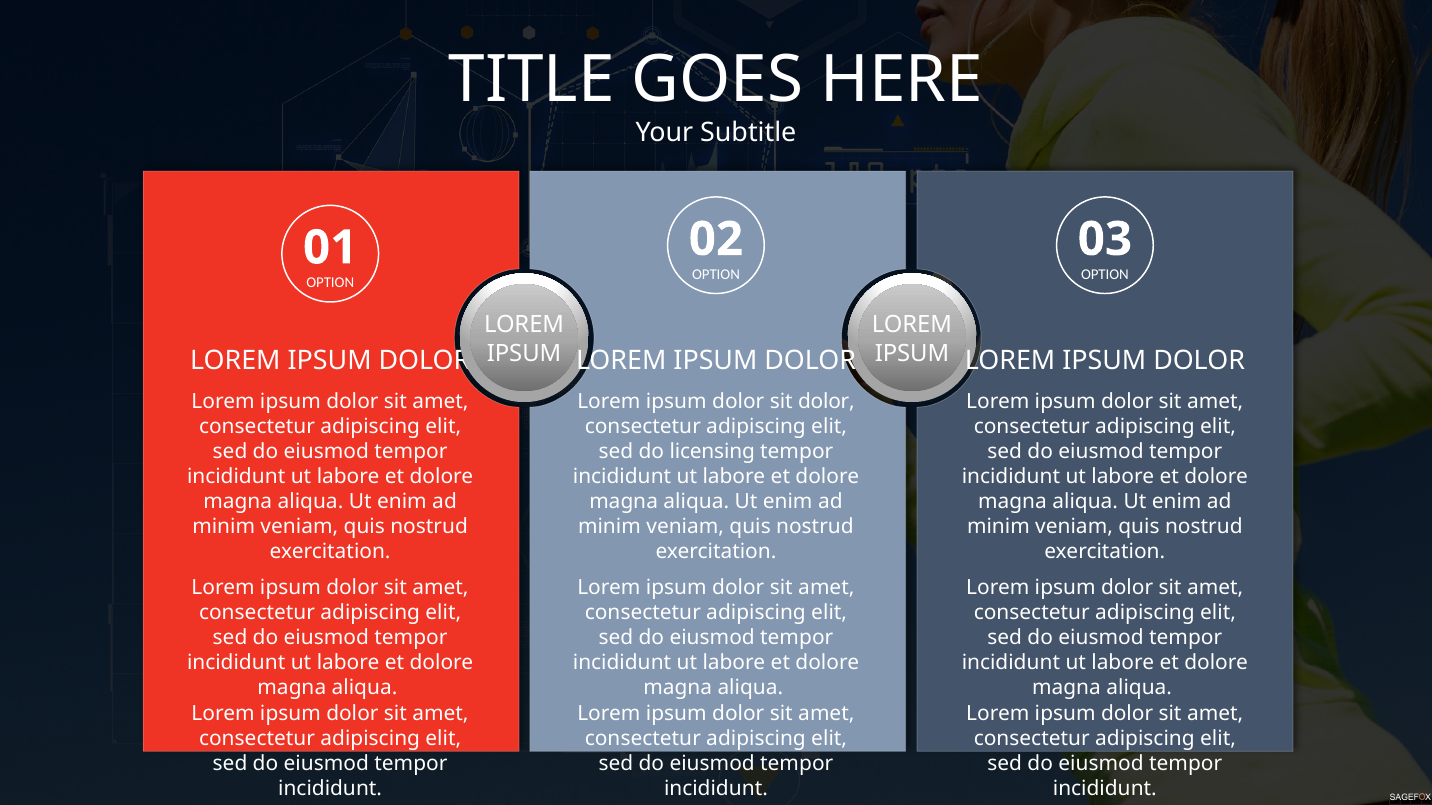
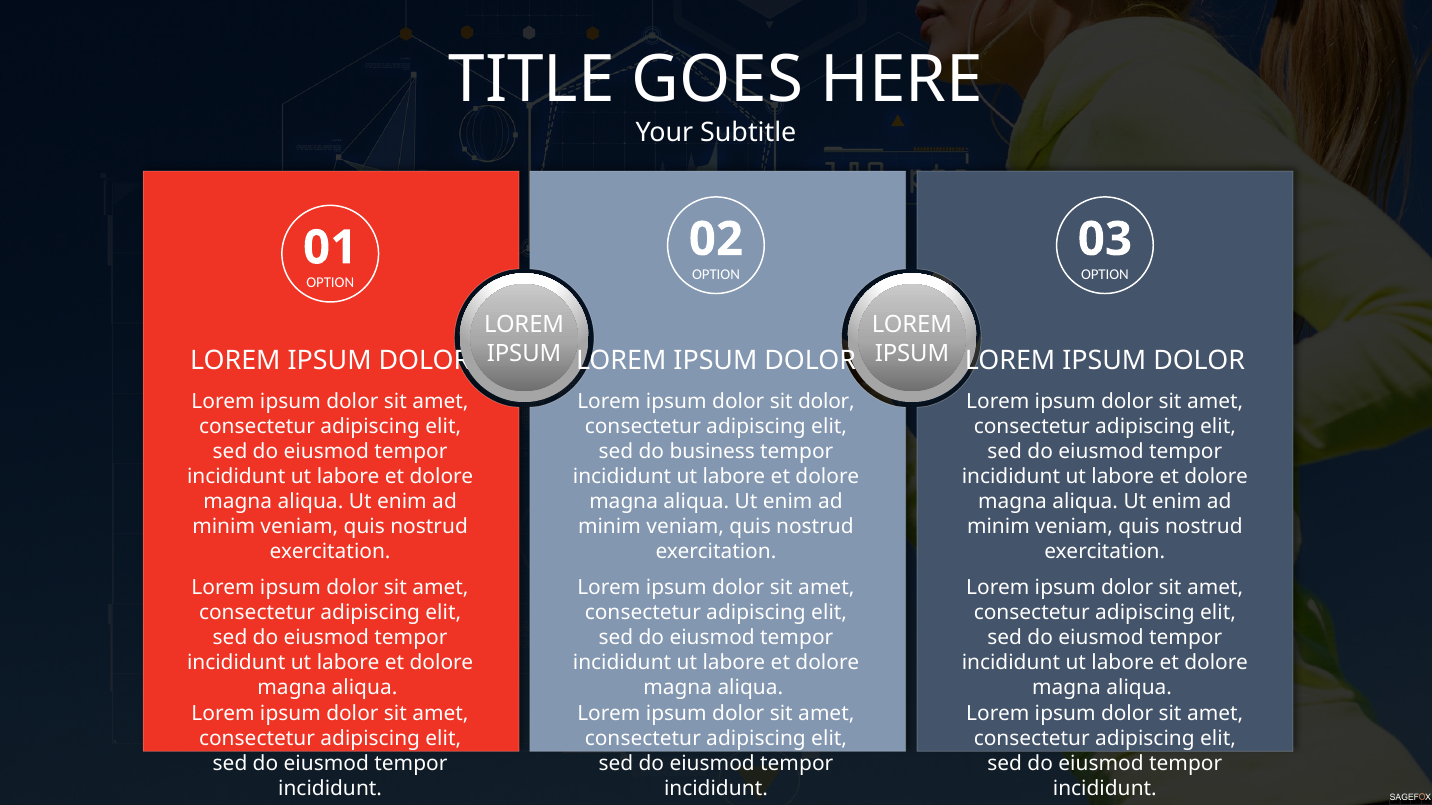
licensing: licensing -> business (712, 452)
